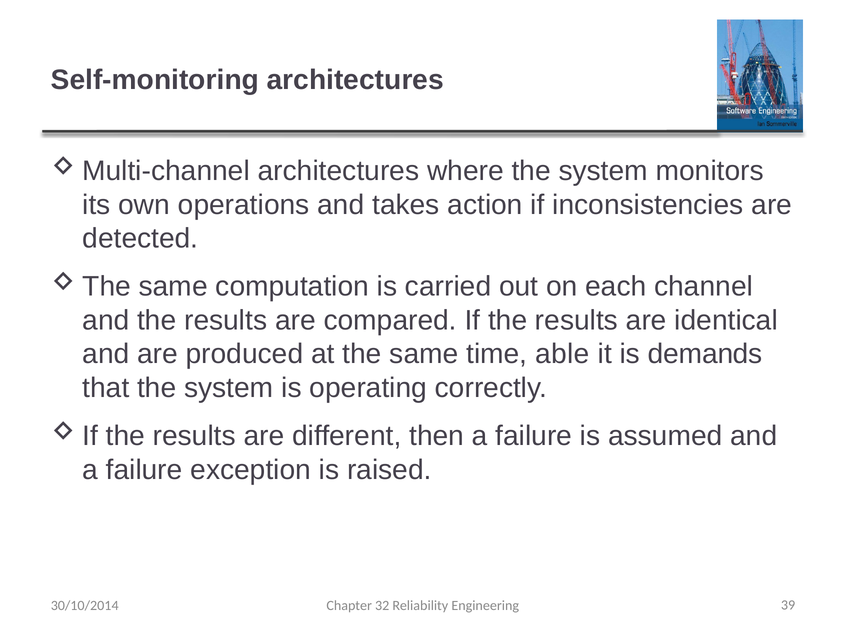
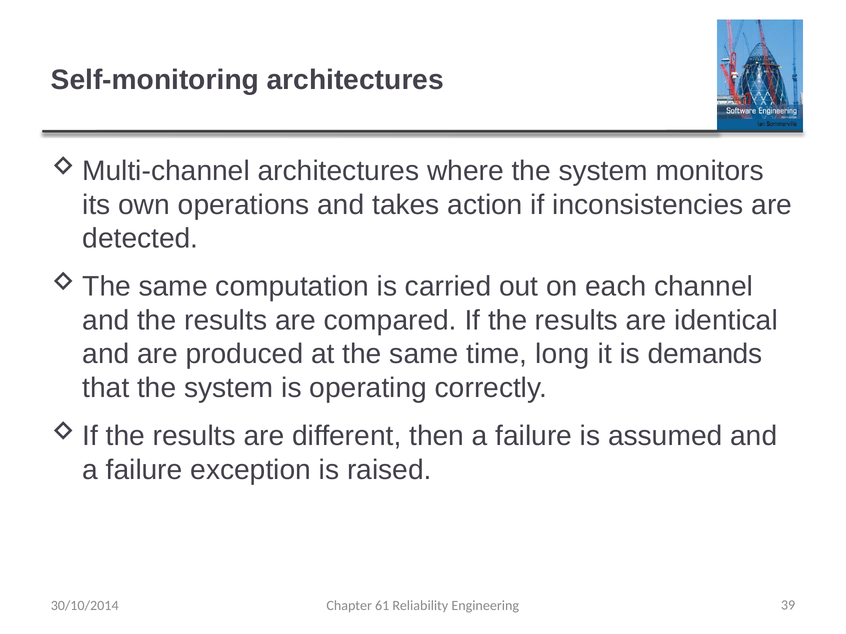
able: able -> long (562, 354)
32: 32 -> 61 (382, 606)
